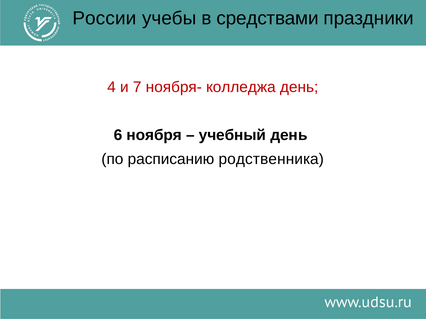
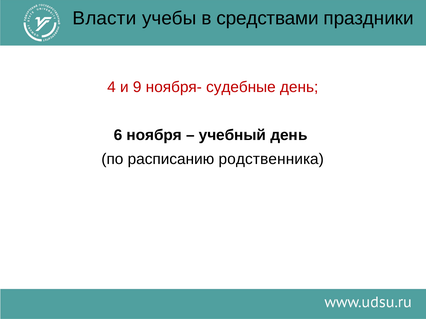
России: России -> Власти (104, 18)
7: 7 -> 9 (137, 87)
колледжа: колледжа -> судебные (241, 87)
